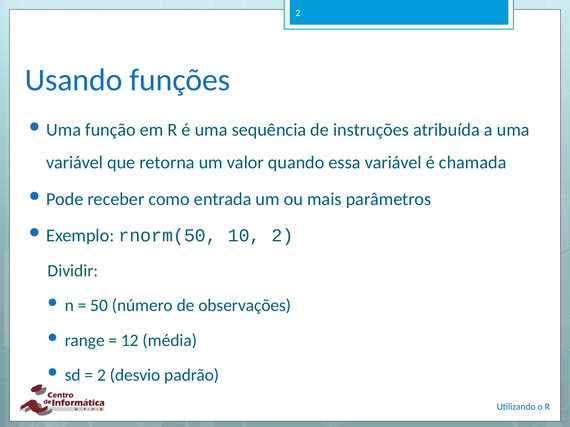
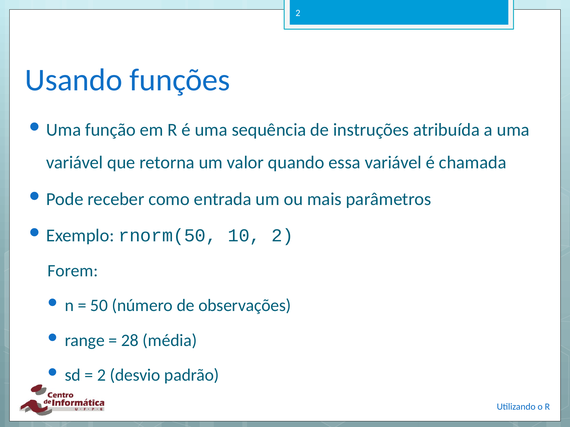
Dividir: Dividir -> Forem (73, 271)
12: 12 -> 28 (130, 341)
